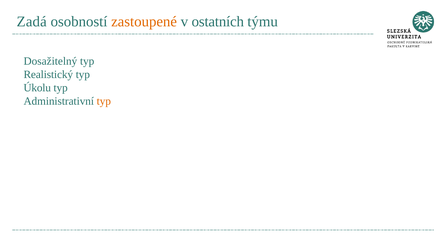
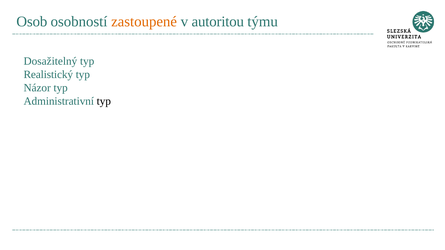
Zadá: Zadá -> Osob (32, 22)
ostatních: ostatních -> autoritou (218, 22)
Úkolu: Úkolu -> Názor (37, 88)
typ colour: orange -> black (104, 101)
